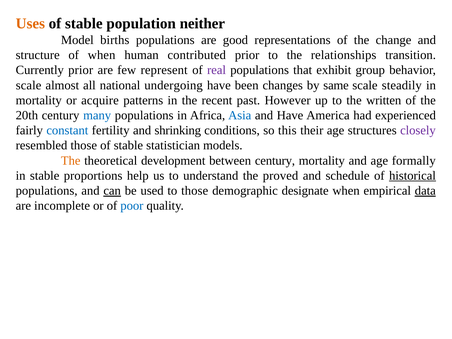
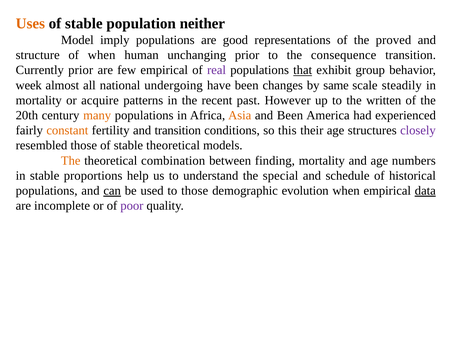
births: births -> imply (115, 40)
change: change -> proved (393, 40)
contributed: contributed -> unchanging (197, 55)
relationships: relationships -> consequence (344, 55)
few represent: represent -> empirical (164, 70)
that underline: none -> present (303, 70)
scale: scale -> week (29, 85)
many colour: blue -> orange (97, 115)
Asia colour: blue -> orange (240, 115)
and Have: Have -> Been (290, 115)
constant colour: blue -> orange (67, 130)
and shrinking: shrinking -> transition (178, 130)
stable statistician: statistician -> theoretical (173, 146)
development: development -> combination (173, 161)
between century: century -> finding (275, 161)
formally: formally -> numbers (414, 161)
proved: proved -> special (281, 176)
historical underline: present -> none (412, 176)
designate: designate -> evolution (305, 191)
poor colour: blue -> purple (132, 206)
